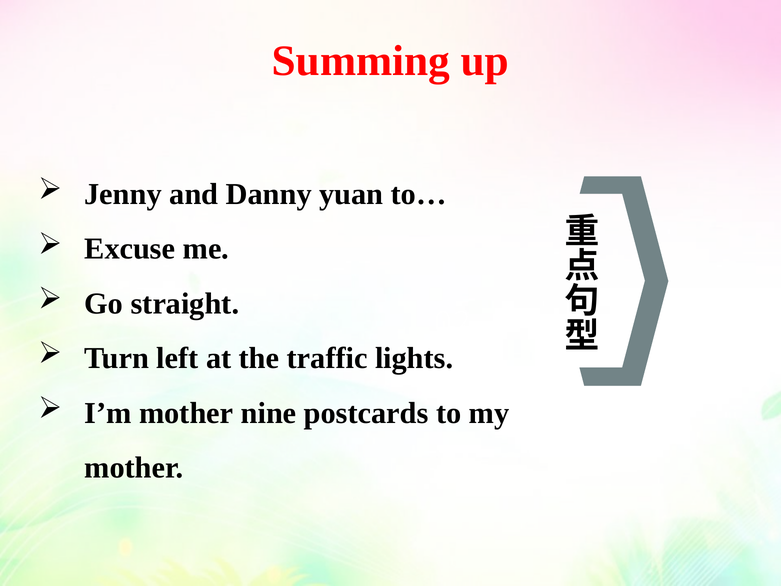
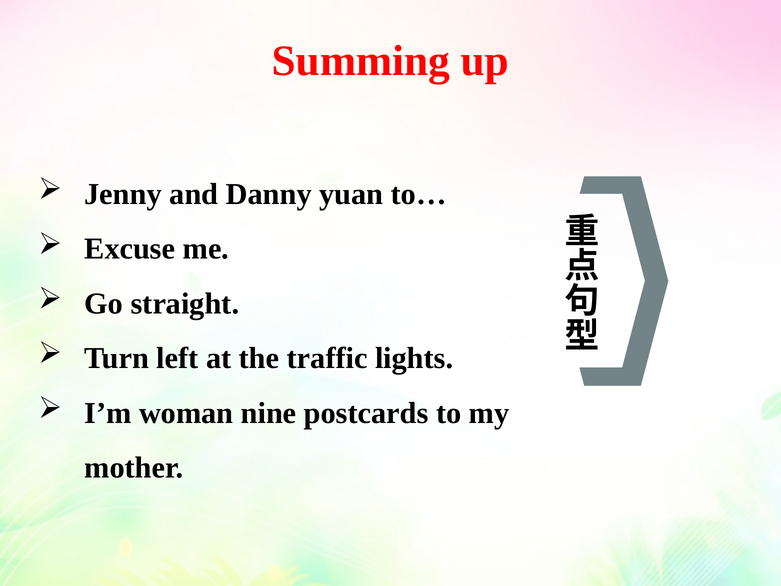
I’m mother: mother -> woman (186, 413)
